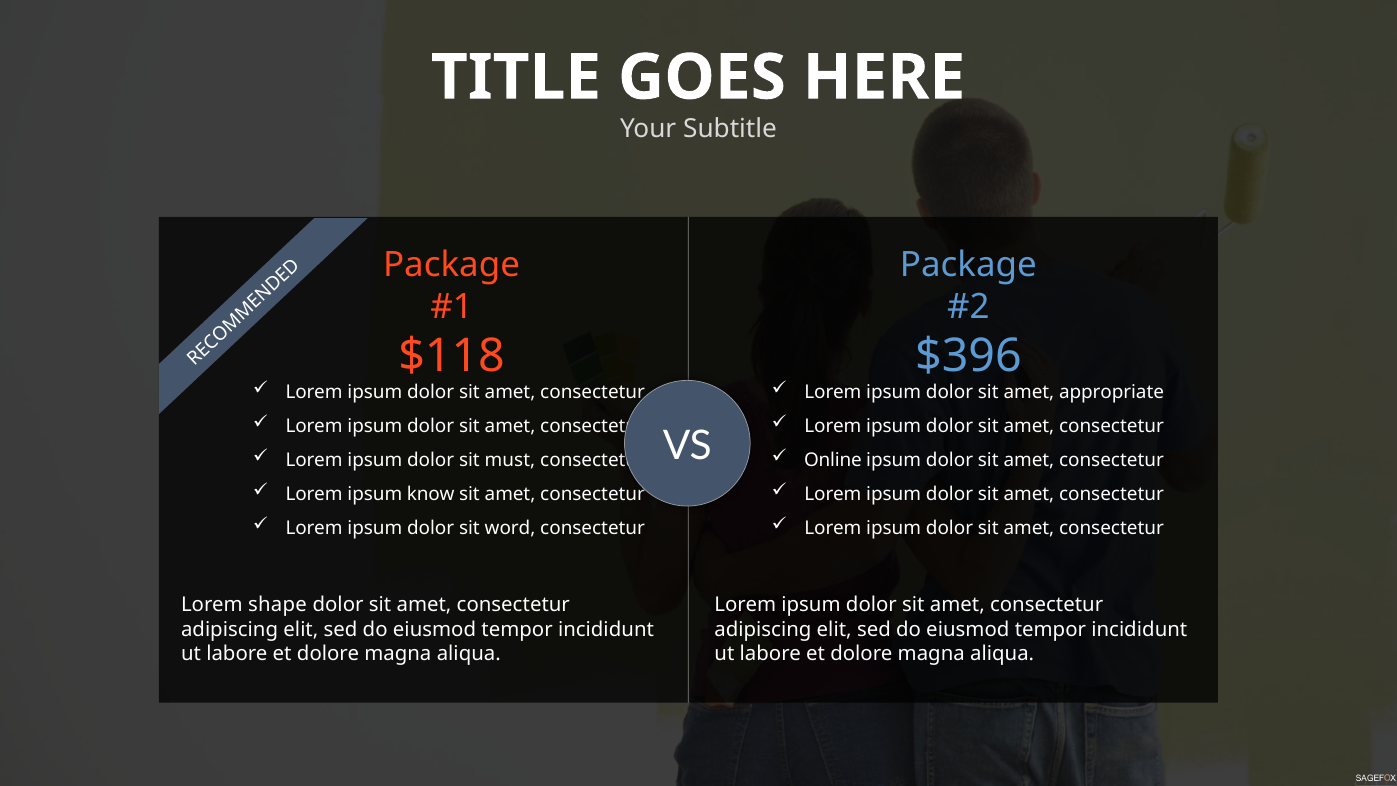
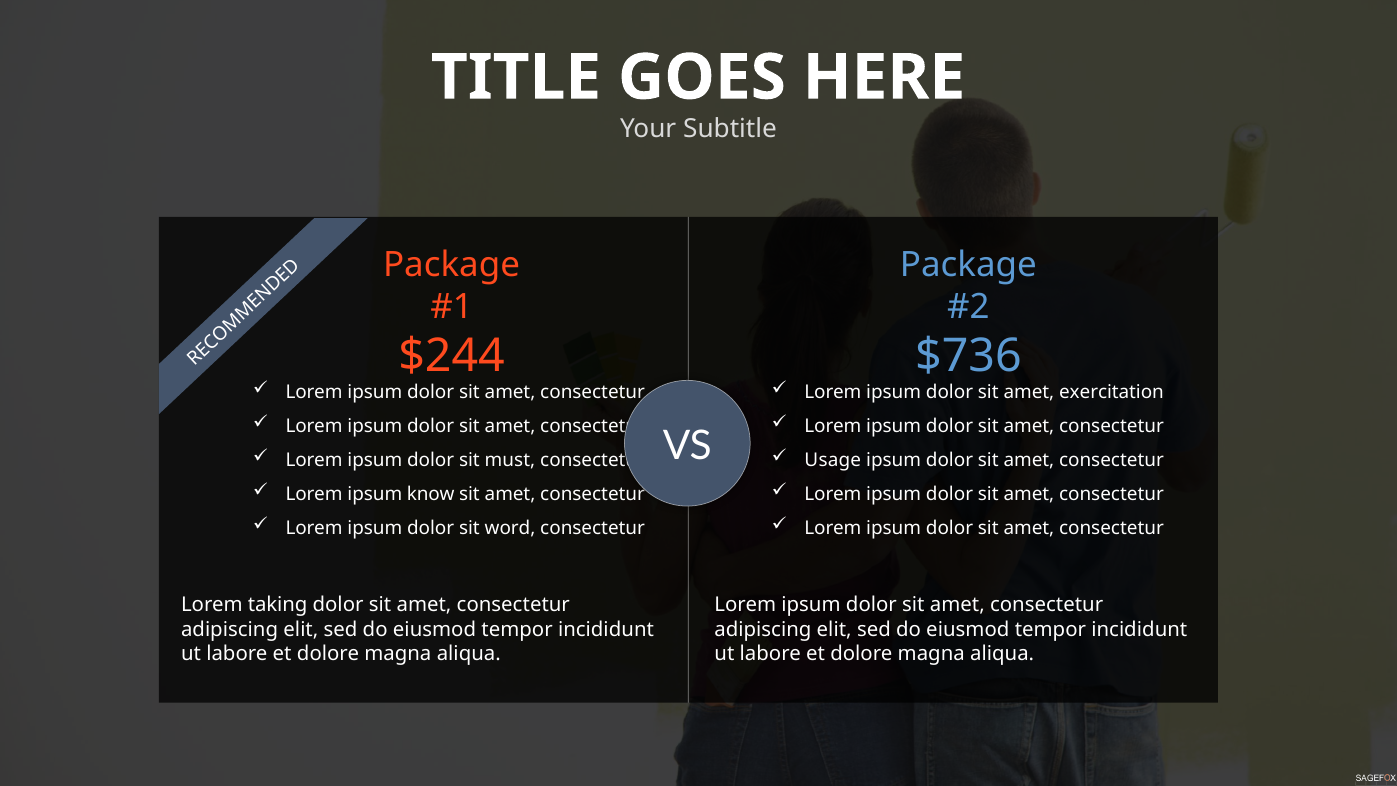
$118: $118 -> $244 (452, 356)
$396: $396 -> $736 (968, 356)
appropriate: appropriate -> exercitation (1111, 392)
Online: Online -> Usage (833, 460)
shape: shape -> taking (278, 605)
